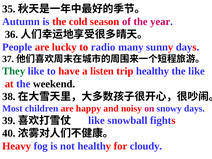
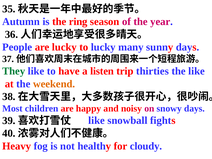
cold: cold -> ring (78, 22)
to radio: radio -> lucky (103, 47)
trip healthy: healthy -> thirties (152, 71)
weekend colour: black -> orange (54, 84)
